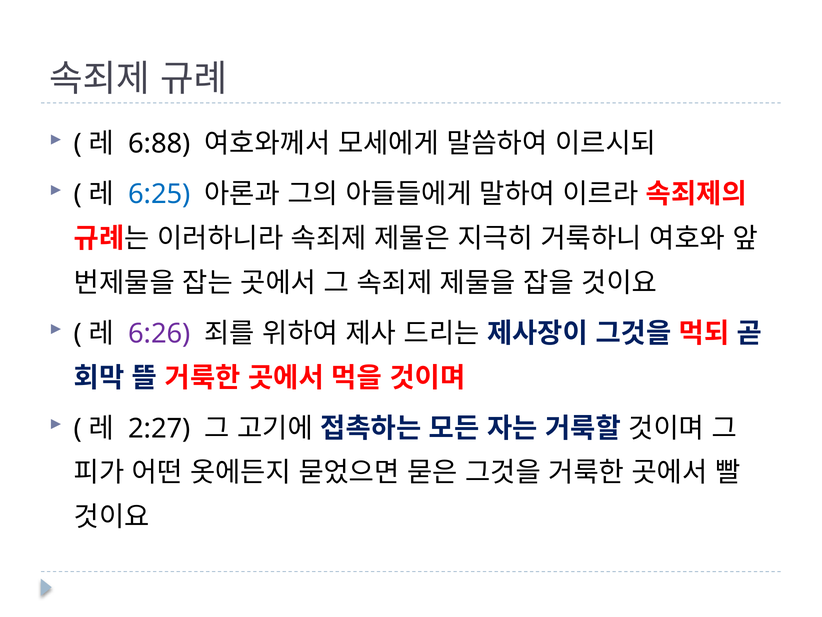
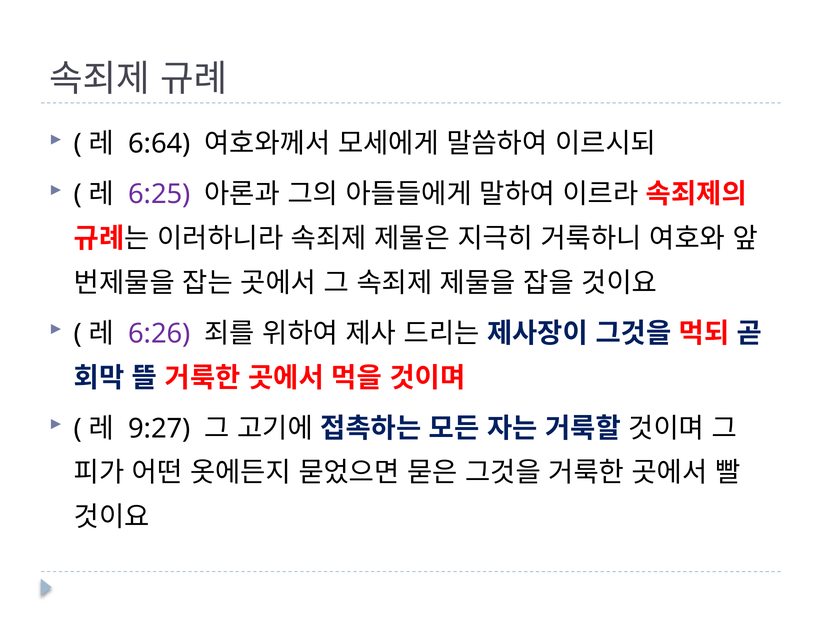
6:88: 6:88 -> 6:64 (159, 144)
6:25 colour: blue -> purple (159, 194)
2:27: 2:27 -> 9:27 (159, 428)
